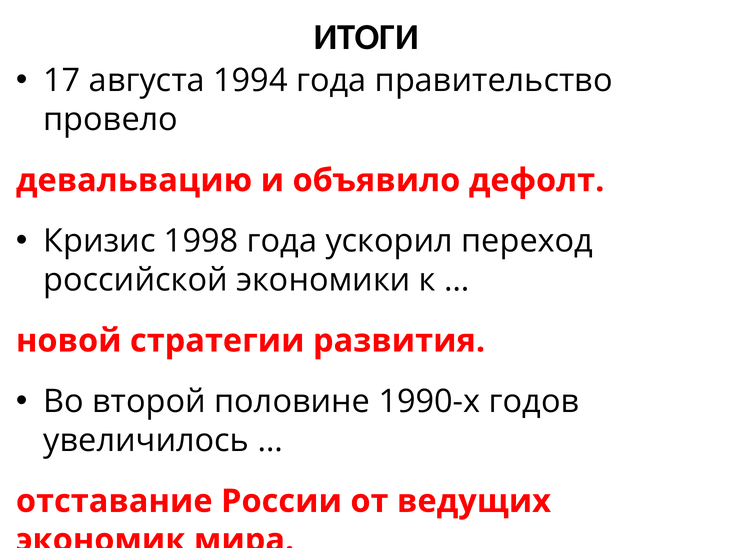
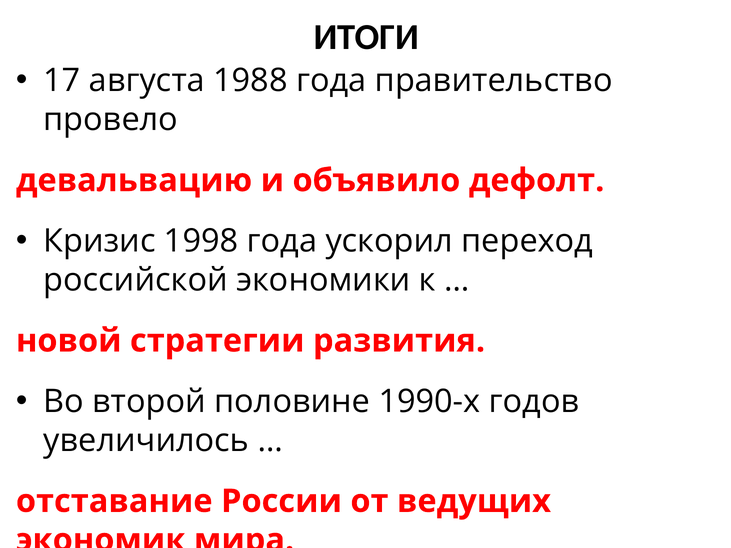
1994: 1994 -> 1988 (250, 81)
